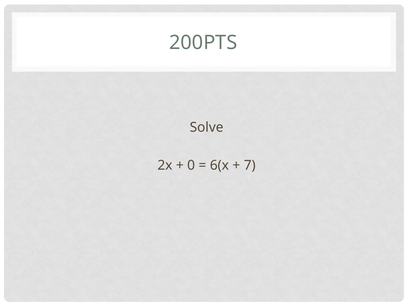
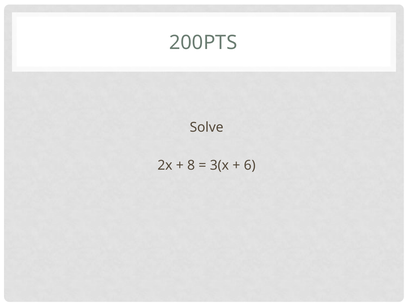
0: 0 -> 8 (191, 165)
6(x: 6(x -> 3(x (219, 165)
7: 7 -> 6 (250, 165)
